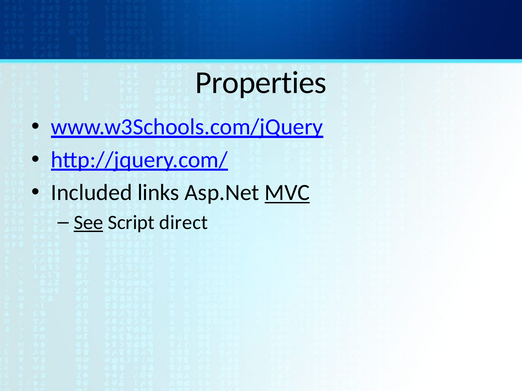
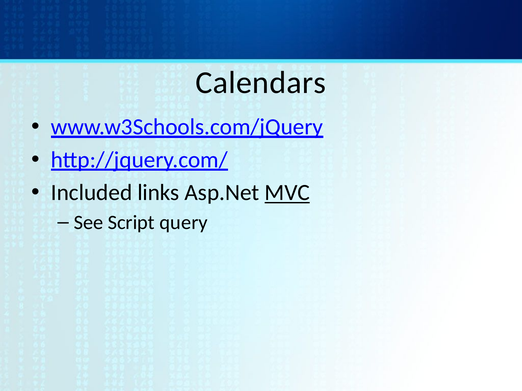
Properties: Properties -> Calendars (261, 83)
See underline: present -> none (88, 223)
direct: direct -> query (184, 223)
